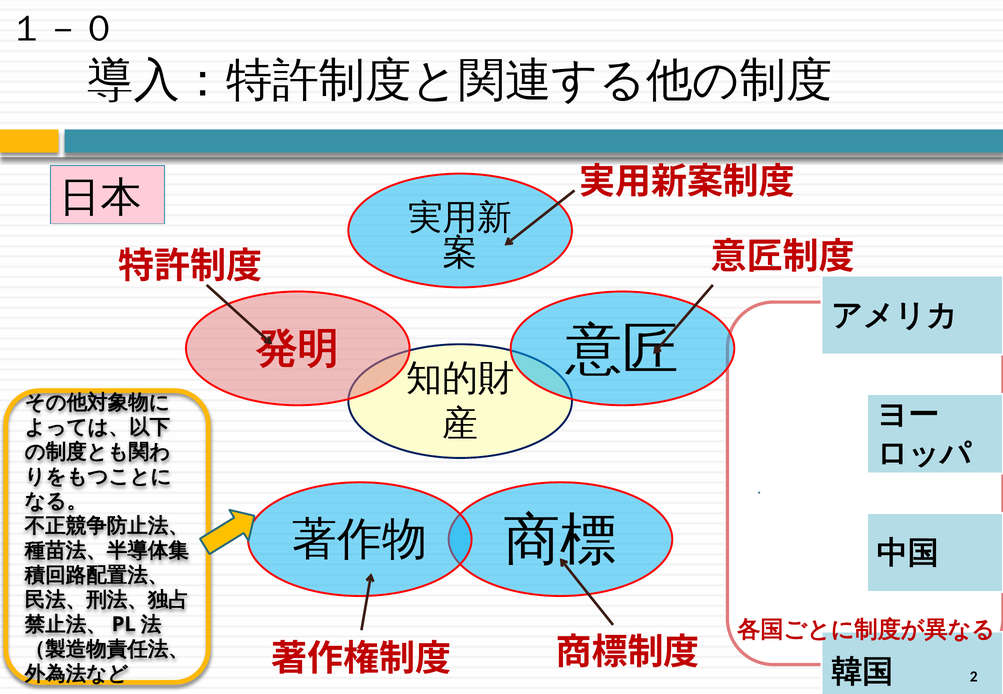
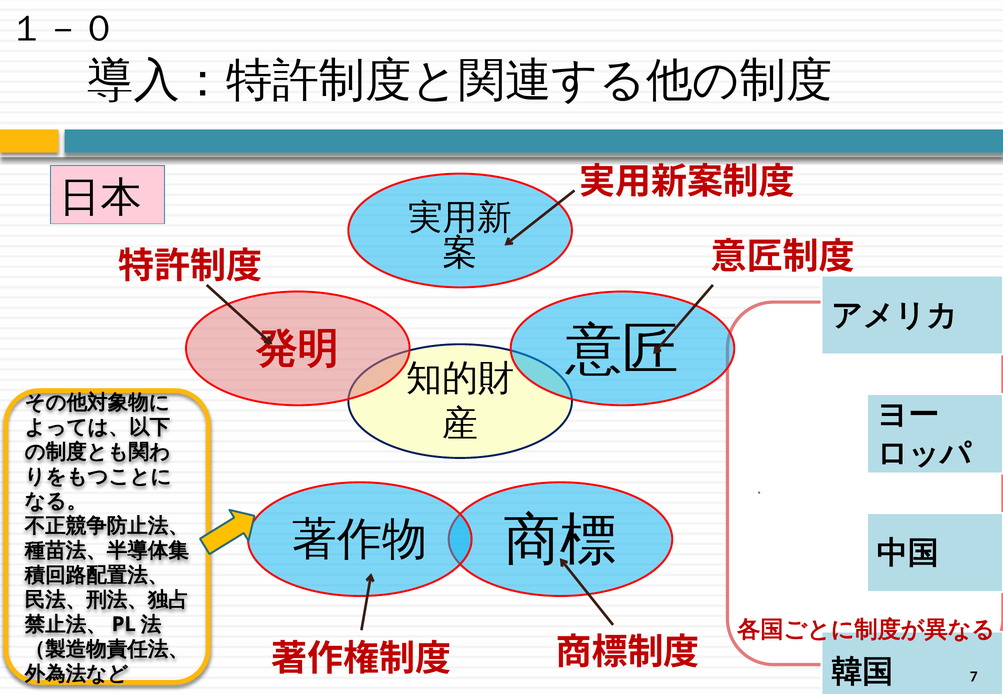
2: 2 -> 7 (974, 677)
